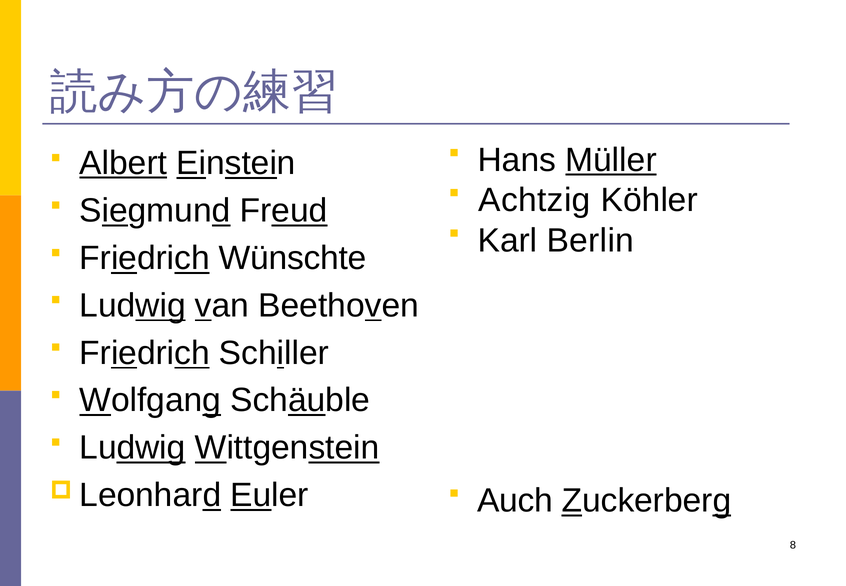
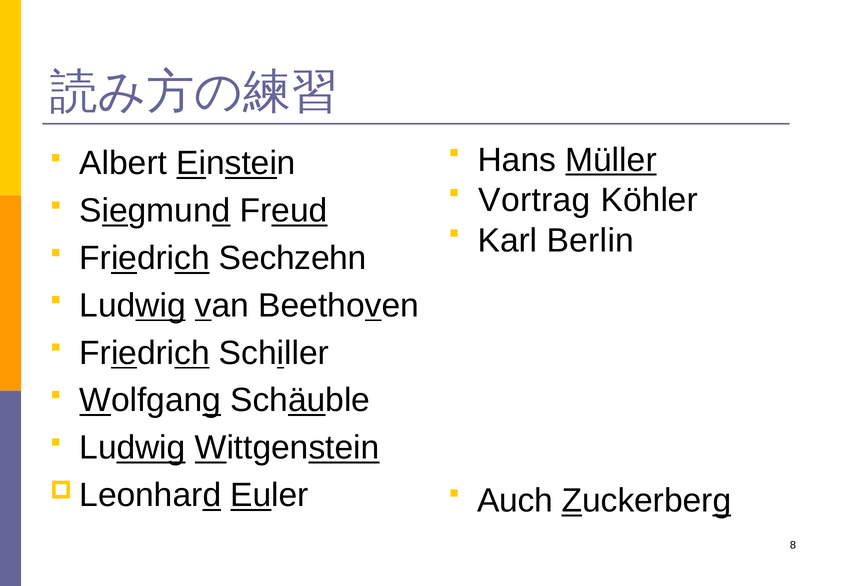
Albert underline: present -> none (123, 163)
Achtzig: Achtzig -> Vortrag (534, 200)
Wünschte: Wünschte -> Sechzehn (293, 258)
